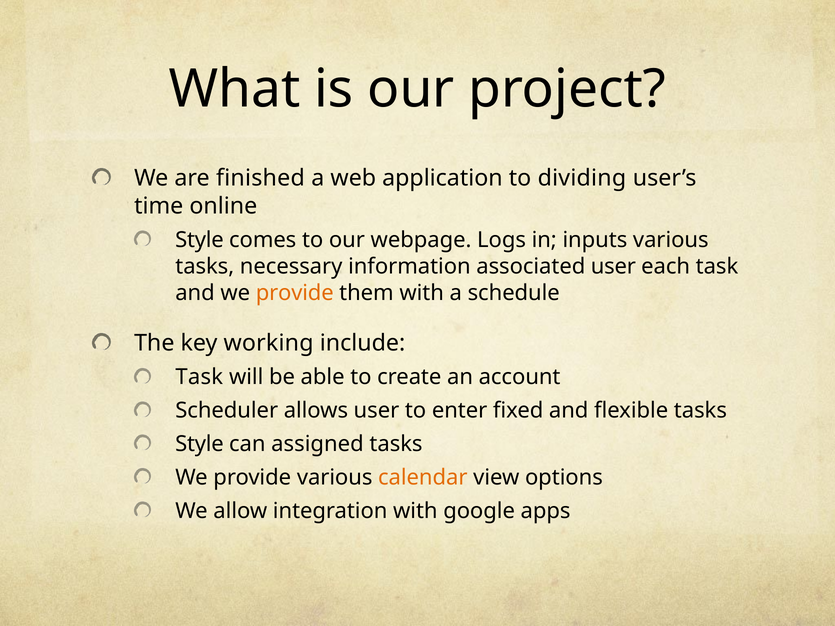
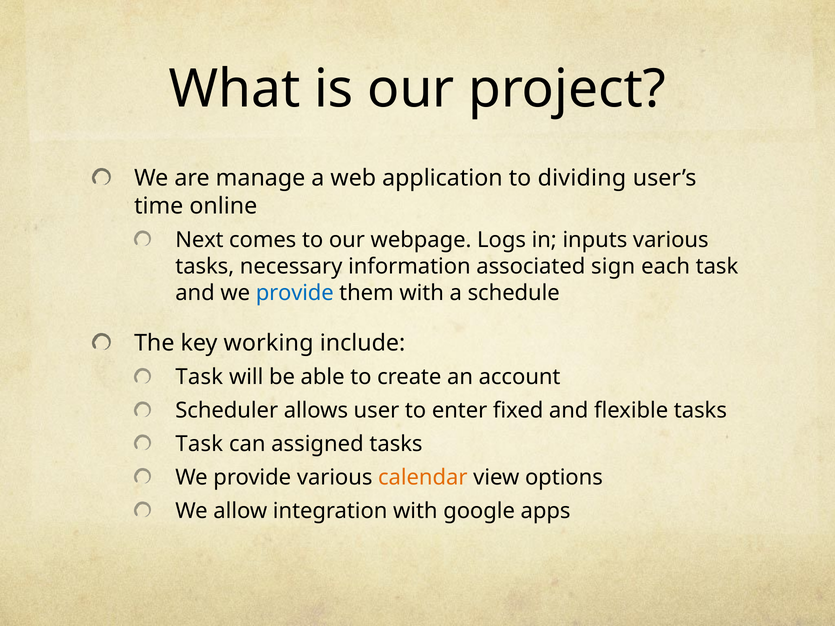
finished: finished -> manage (261, 178)
Style: Style -> Next (199, 240)
associated user: user -> sign (613, 266)
provide colour: orange -> blue (295, 293)
Style: Style -> Task (199, 444)
